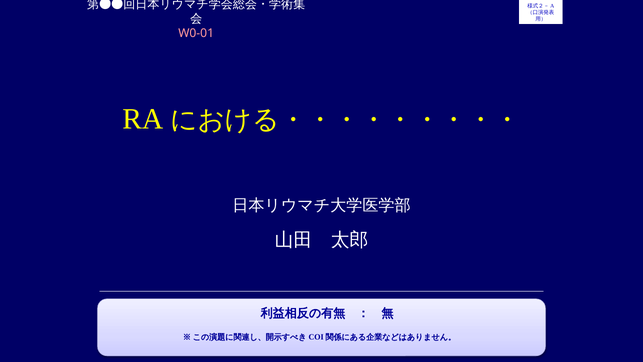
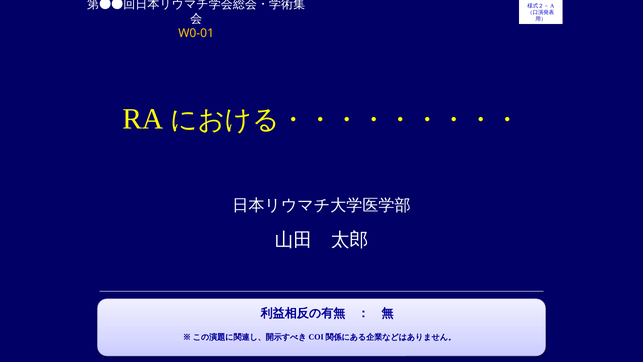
W0-01 colour: pink -> yellow (196, 33)
